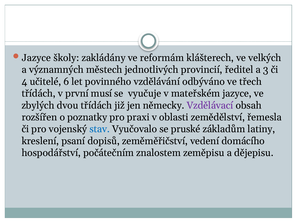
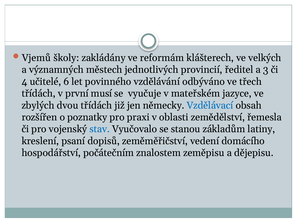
Jazyce: Jazyce -> Vjemů (36, 58)
Vzdělávací colour: purple -> blue (210, 105)
pruské: pruské -> stanou (186, 129)
